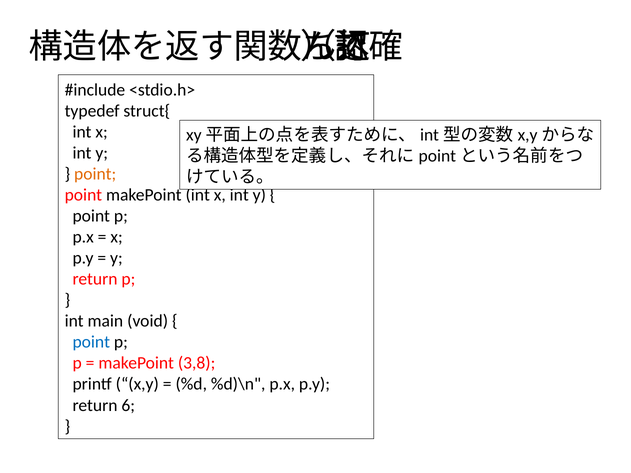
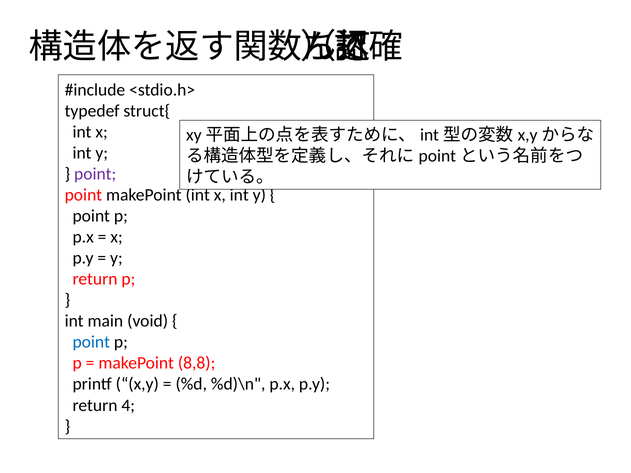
point colour: orange -> purple (95, 174)
3,8: 3,8 -> 8,8 (197, 363)
6: 6 -> 4 (128, 405)
